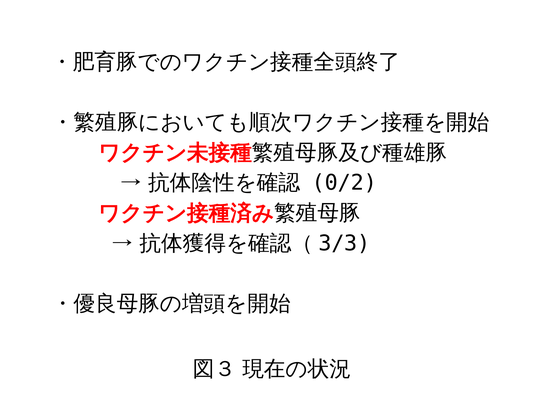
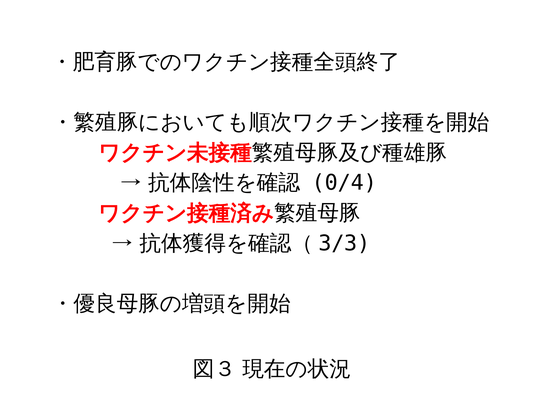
0/2: 0/2 -> 0/4 (344, 183)
